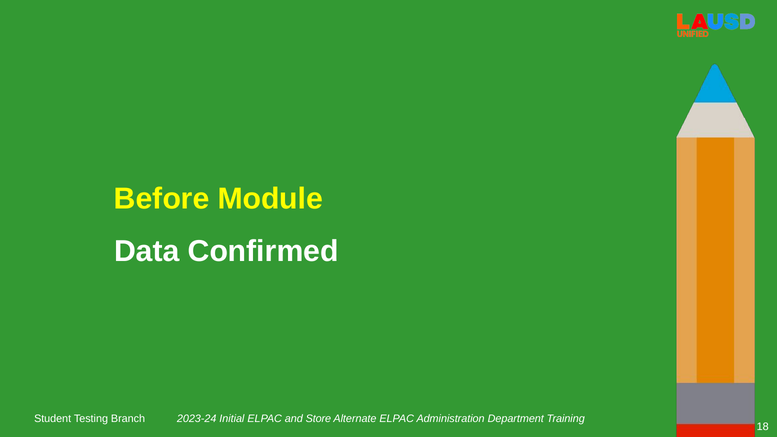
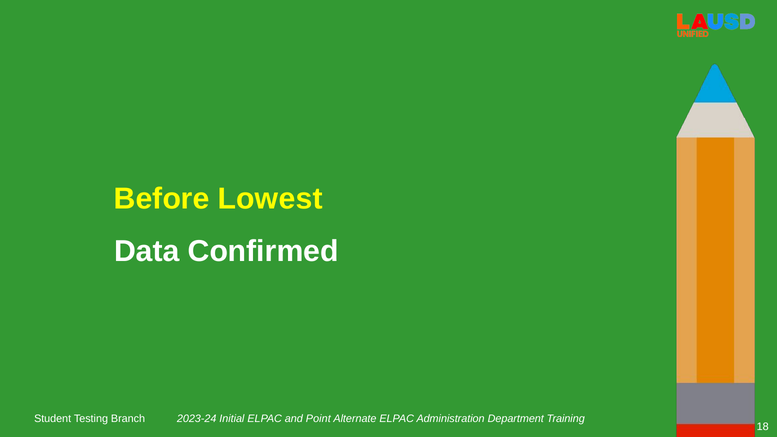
Module: Module -> Lowest (270, 199)
Store: Store -> Point (318, 419)
